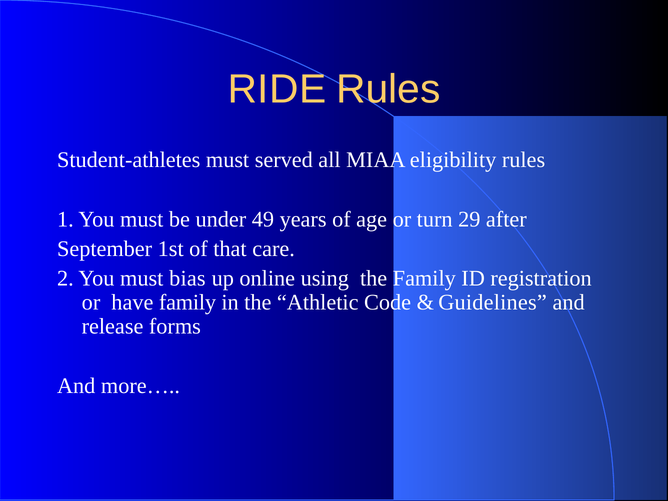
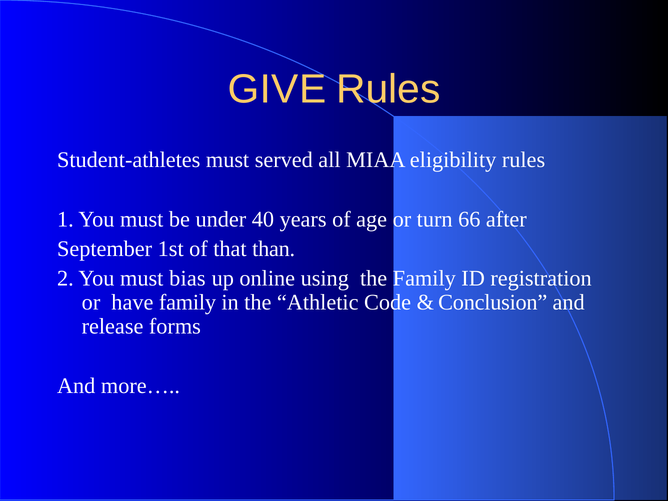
RIDE: RIDE -> GIVE (277, 89)
49: 49 -> 40 (263, 219)
29: 29 -> 66 (469, 219)
care: care -> than (274, 249)
Guidelines: Guidelines -> Conclusion (493, 303)
